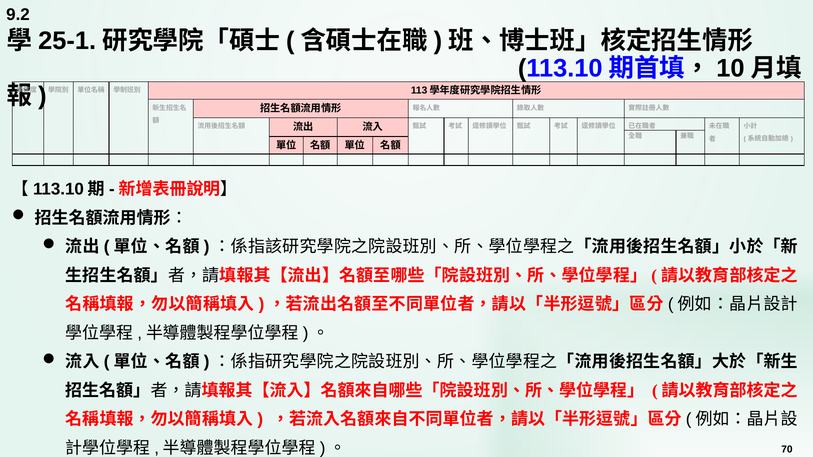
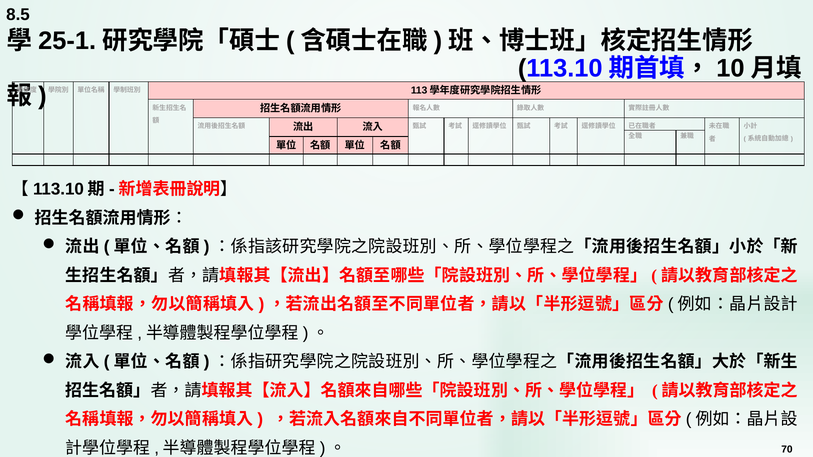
9.2: 9.2 -> 8.5 (18, 15)
